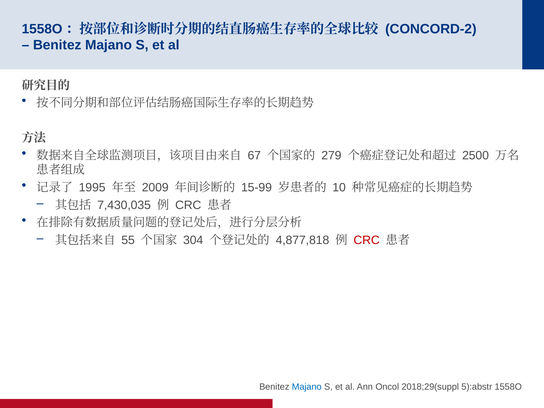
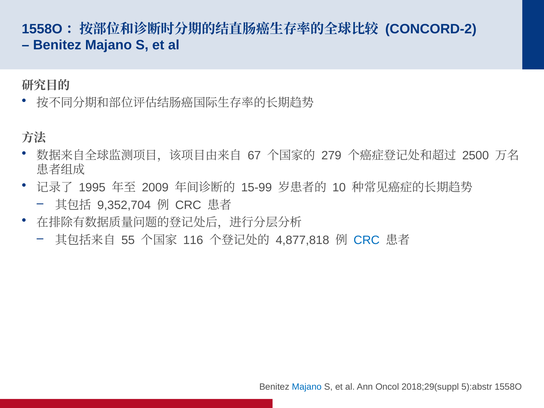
7,430,035: 7,430,035 -> 9,352,704 (124, 205)
304: 304 -> 116 (193, 240)
CRC colour: red -> blue (367, 240)
